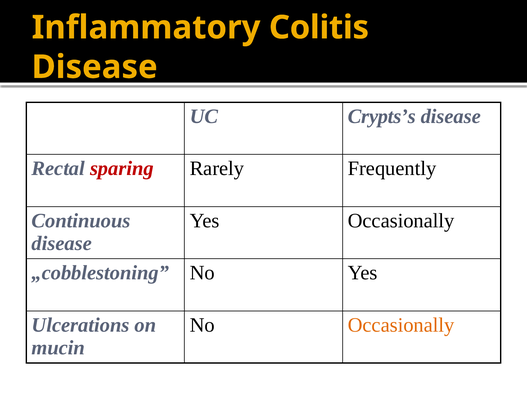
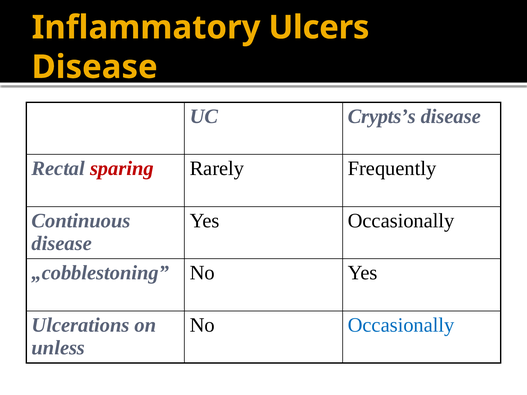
Colitis: Colitis -> Ulcers (319, 28)
Occasionally colour: orange -> blue (401, 325)
mucin: mucin -> unless (58, 348)
